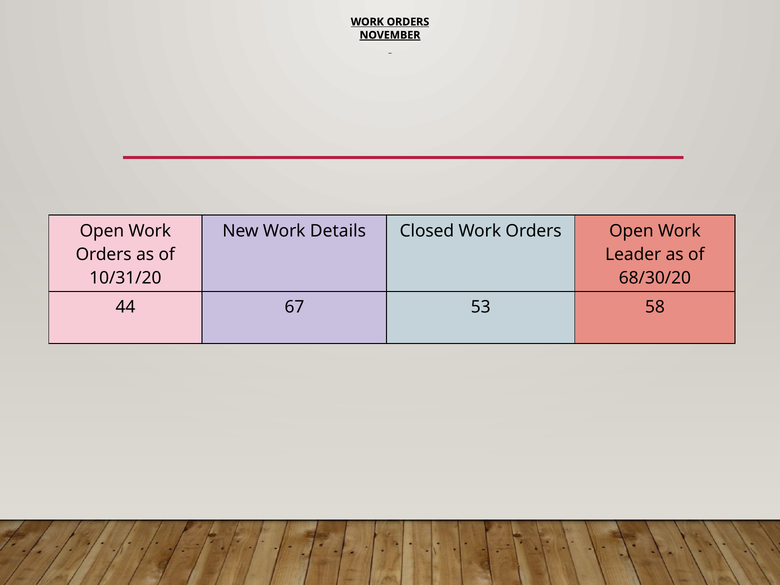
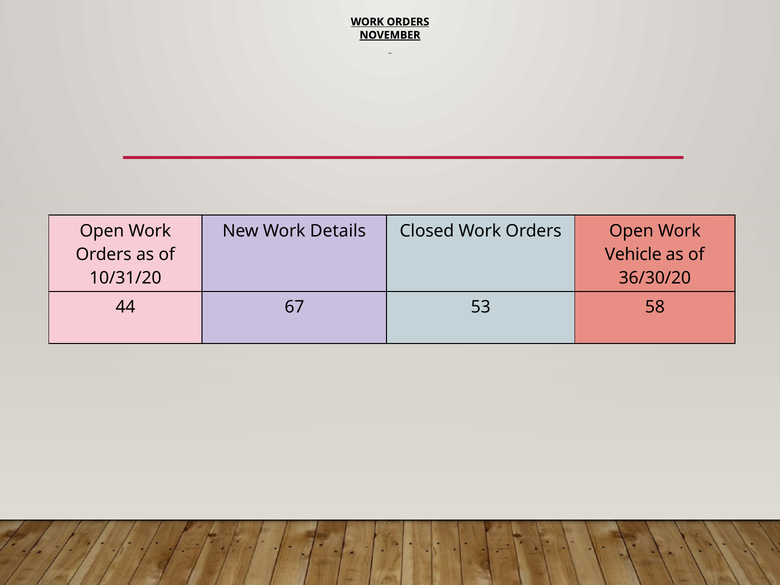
Leader: Leader -> Vehicle (633, 254)
68/30/20: 68/30/20 -> 36/30/20 (655, 278)
